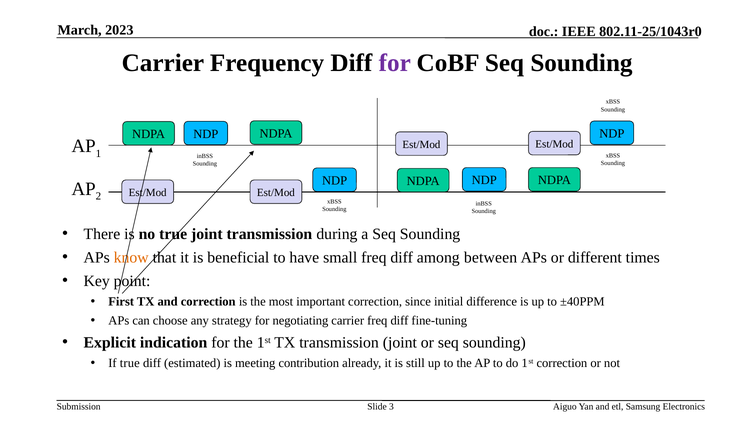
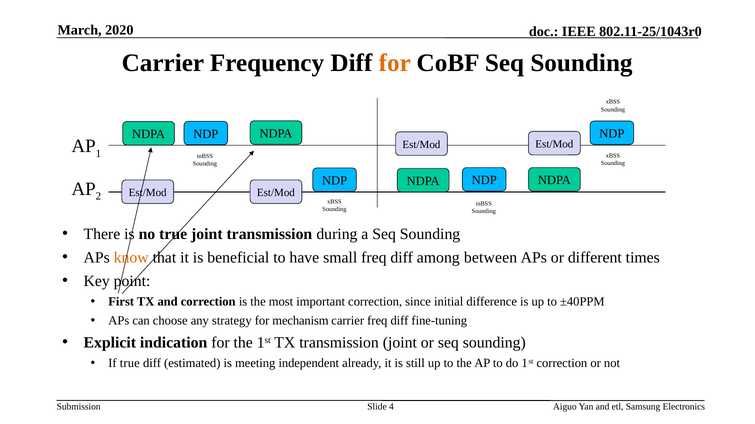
2023: 2023 -> 2020 (119, 30)
for colour: purple -> orange (395, 63)
negotiating: negotiating -> mechanism (300, 321)
contribution: contribution -> independent (309, 364)
3: 3 -> 4 (391, 407)
